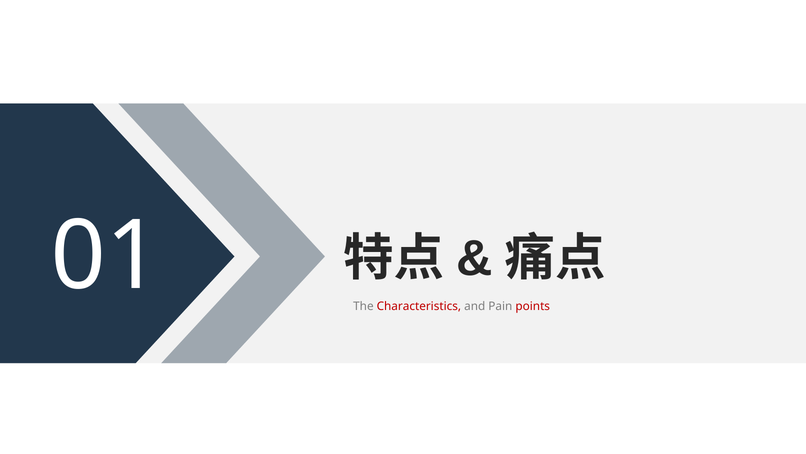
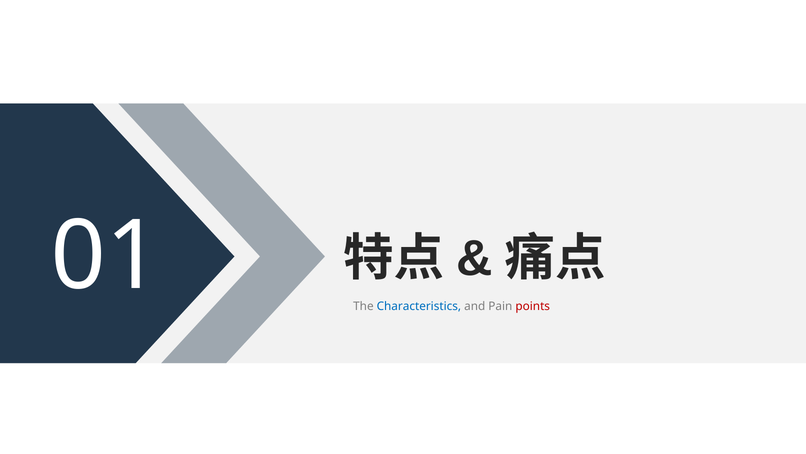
Characteristics colour: red -> blue (419, 306)
